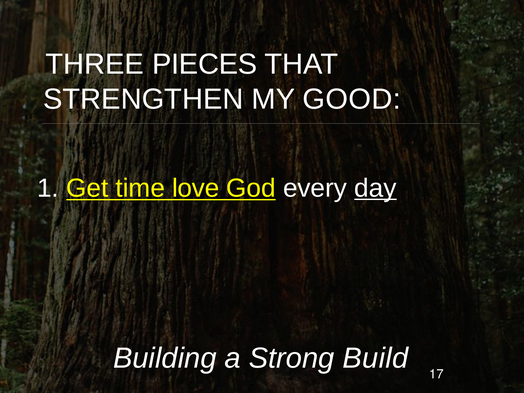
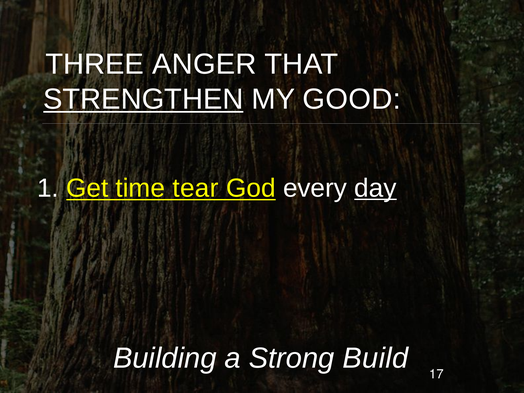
PIECES: PIECES -> ANGER (204, 64)
STRENGTHEN underline: none -> present (143, 99)
love: love -> tear (195, 188)
